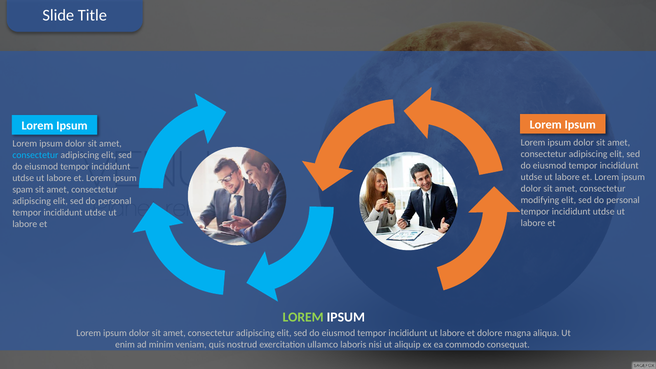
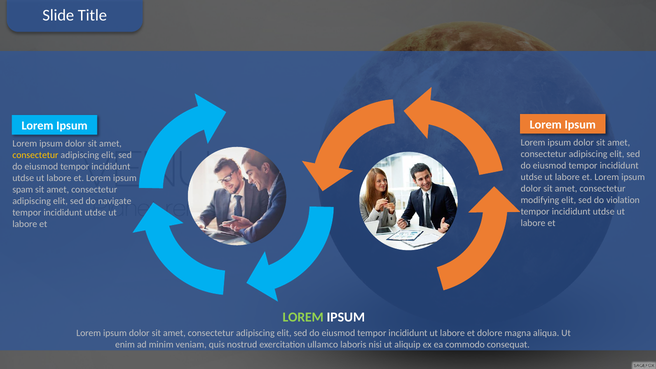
consectetur colour: light blue -> yellow (35, 155)
personal: personal -> violation (623, 200)
personal: personal -> navigate (115, 201)
